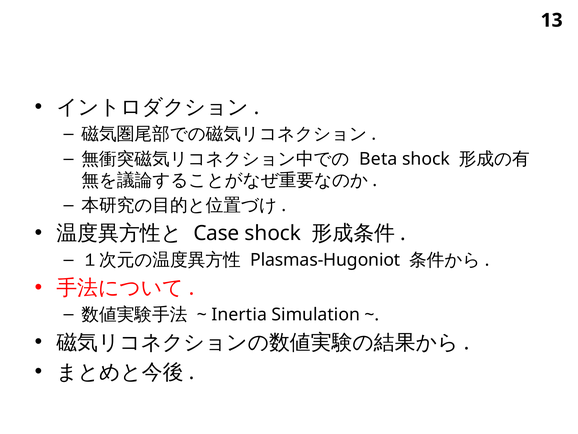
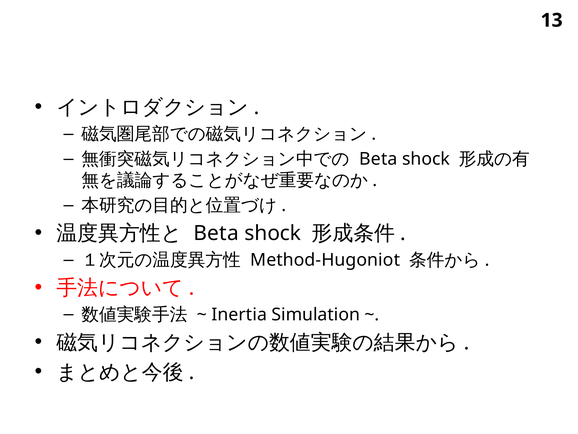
Case: Case -> Beta (216, 233)
Plasmas-Hugoniot: Plasmas-Hugoniot -> Method-Hugoniot (325, 260)
